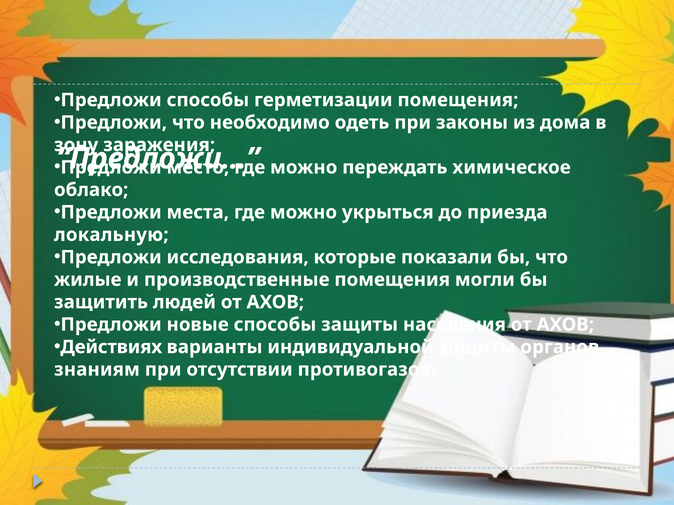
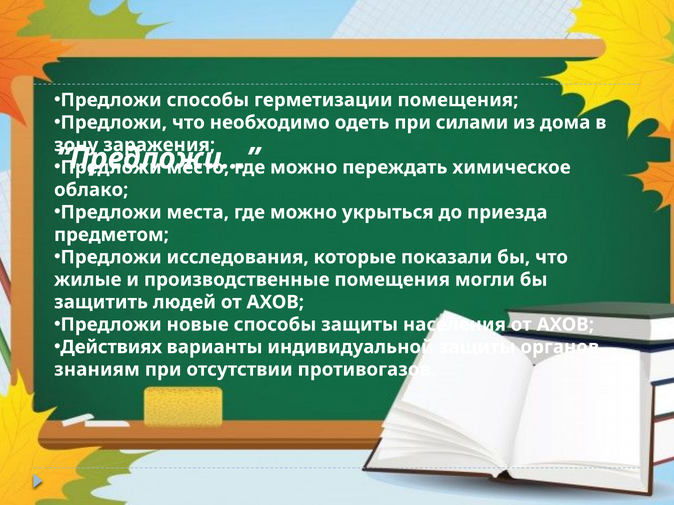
законы: законы -> силами (472, 123)
локальную: локальную -> предметом (111, 235)
